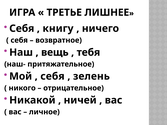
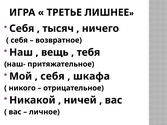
книгу: книгу -> тысяч (58, 29)
зелень: зелень -> шкафа (91, 76)
